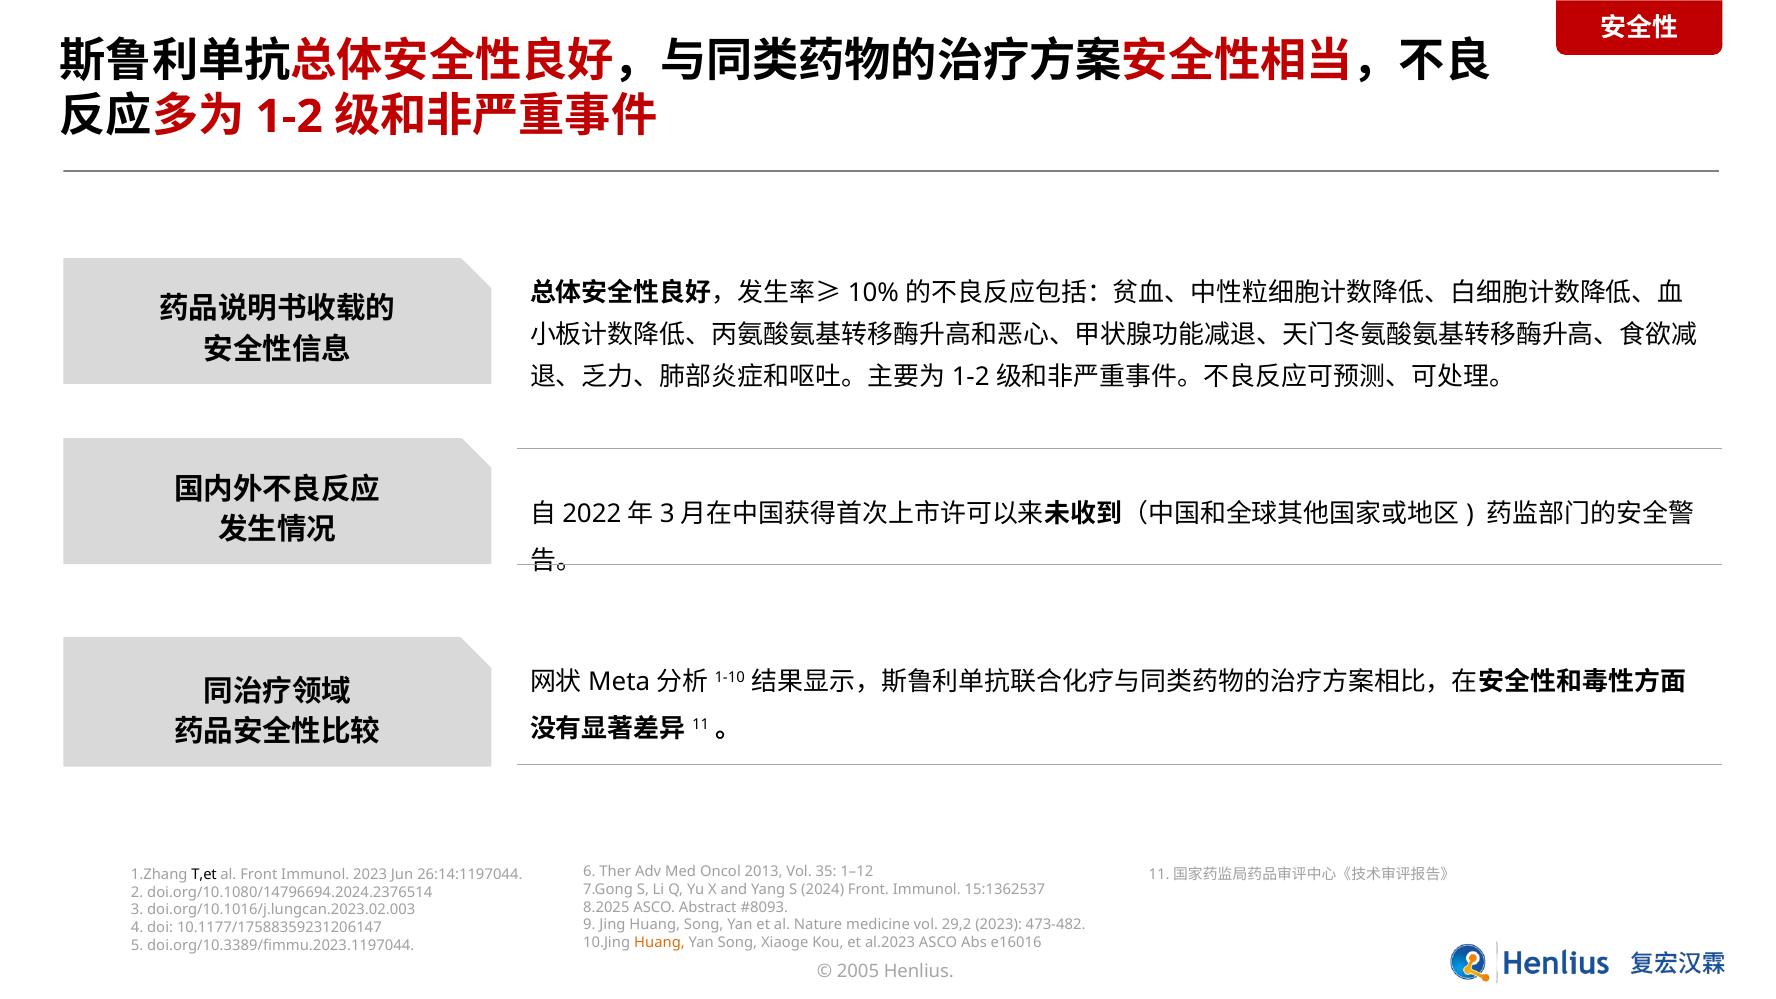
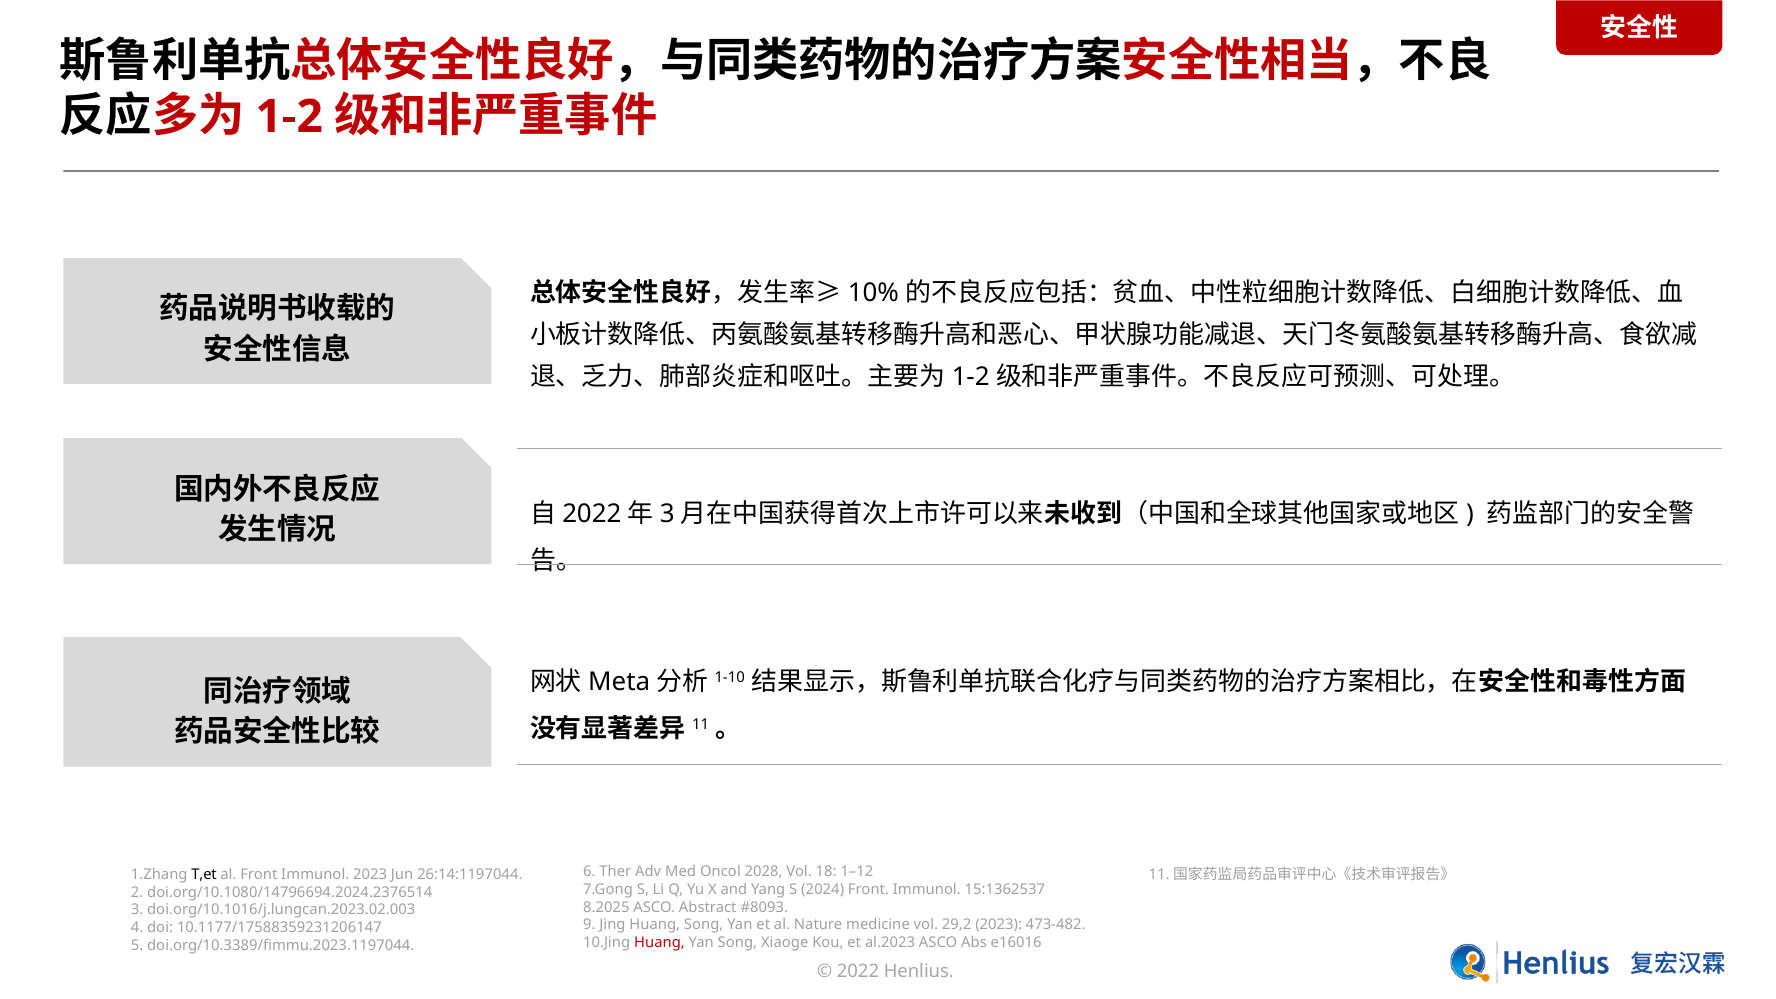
2013: 2013 -> 2028 (764, 872)
35: 35 -> 18 (826, 872)
Huang colour: orange -> red (660, 943)
2005: 2005 -> 2022 (858, 972)
